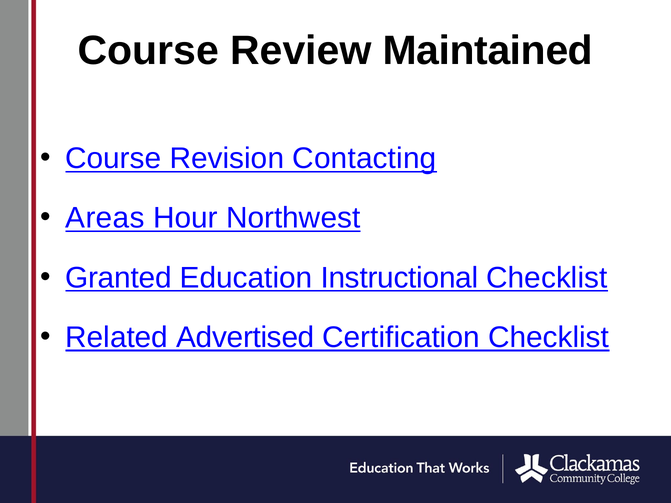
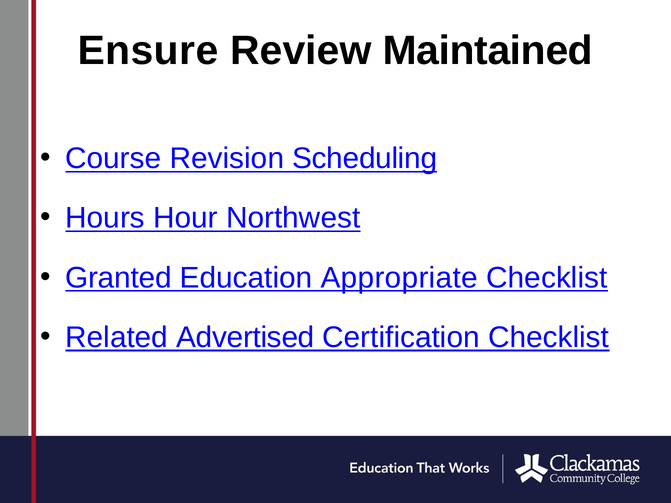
Course: Course -> Ensure (148, 51)
Contacting: Contacting -> Scheduling (365, 159)
Areas: Areas -> Hours (105, 218)
Instructional: Instructional -> Appropriate (399, 278)
